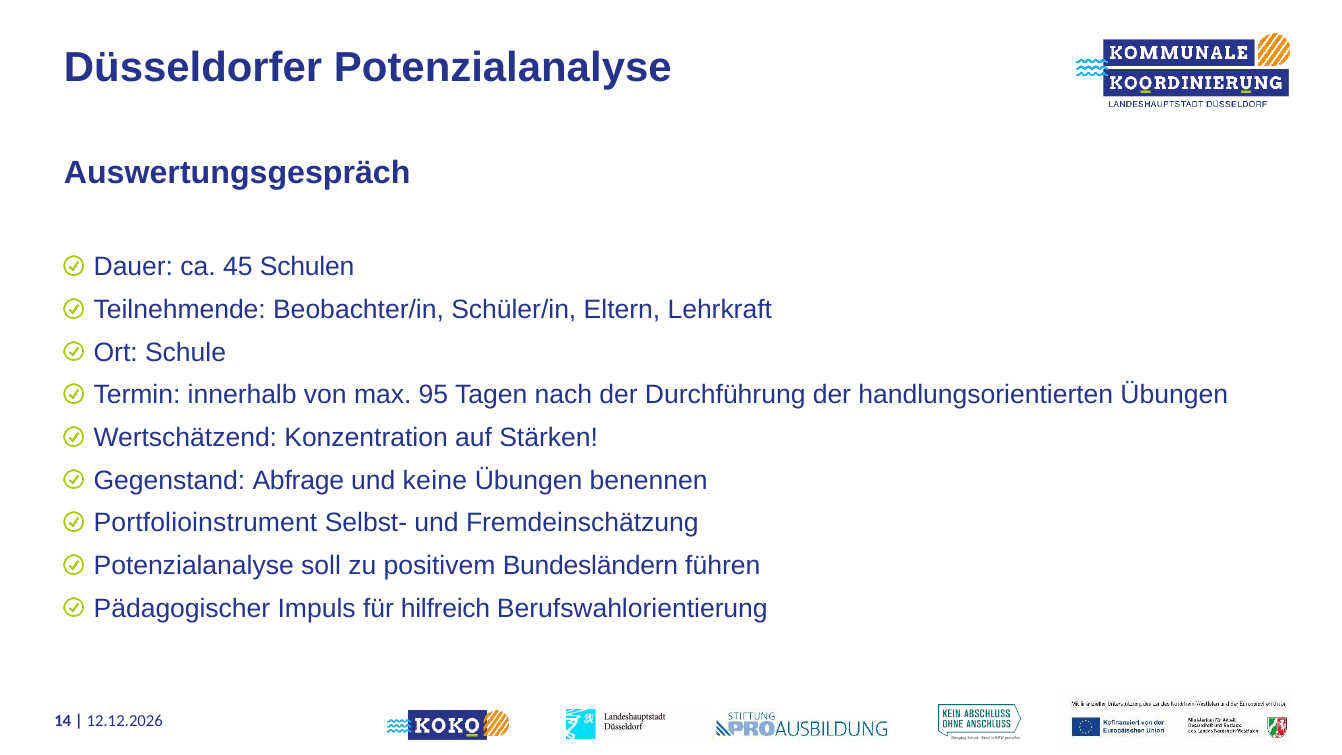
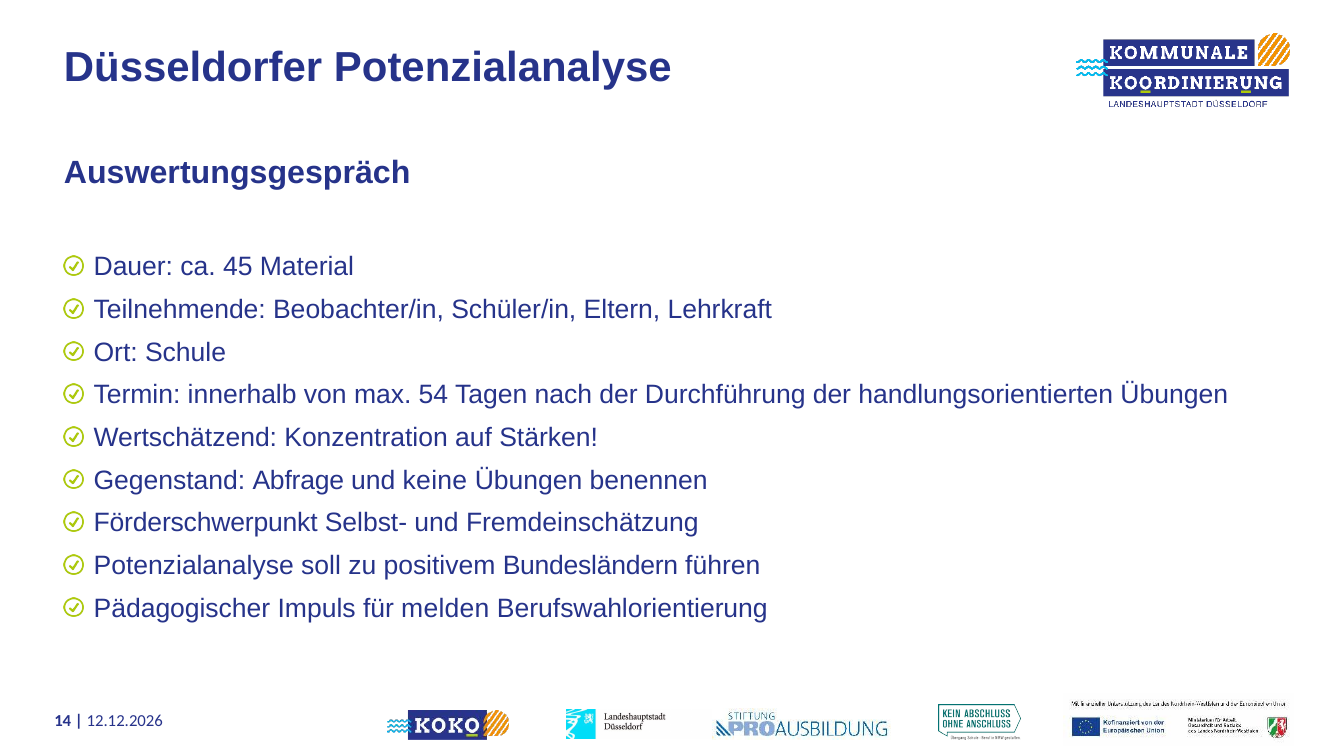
Schulen: Schulen -> Material (307, 267)
95: 95 -> 54 (433, 395)
Portfolioinstrument: Portfolioinstrument -> Förderschwerpunkt (206, 523)
hilfreich: hilfreich -> melden (445, 608)
